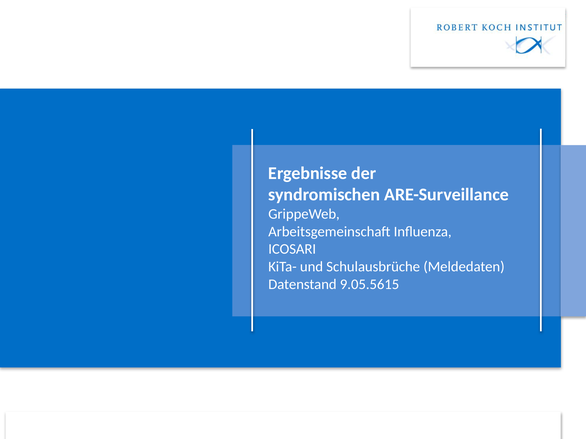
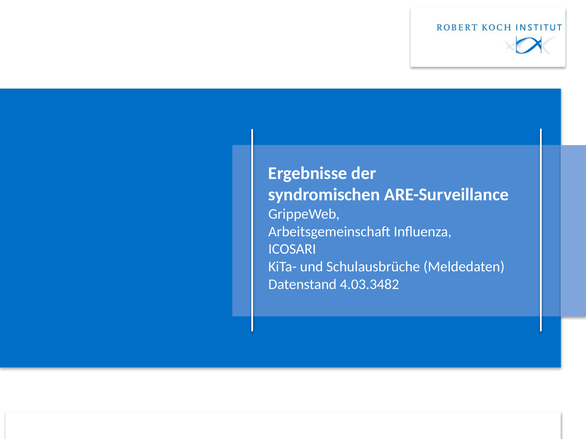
9.05.5615: 9.05.5615 -> 4.03.3482 (370, 285)
